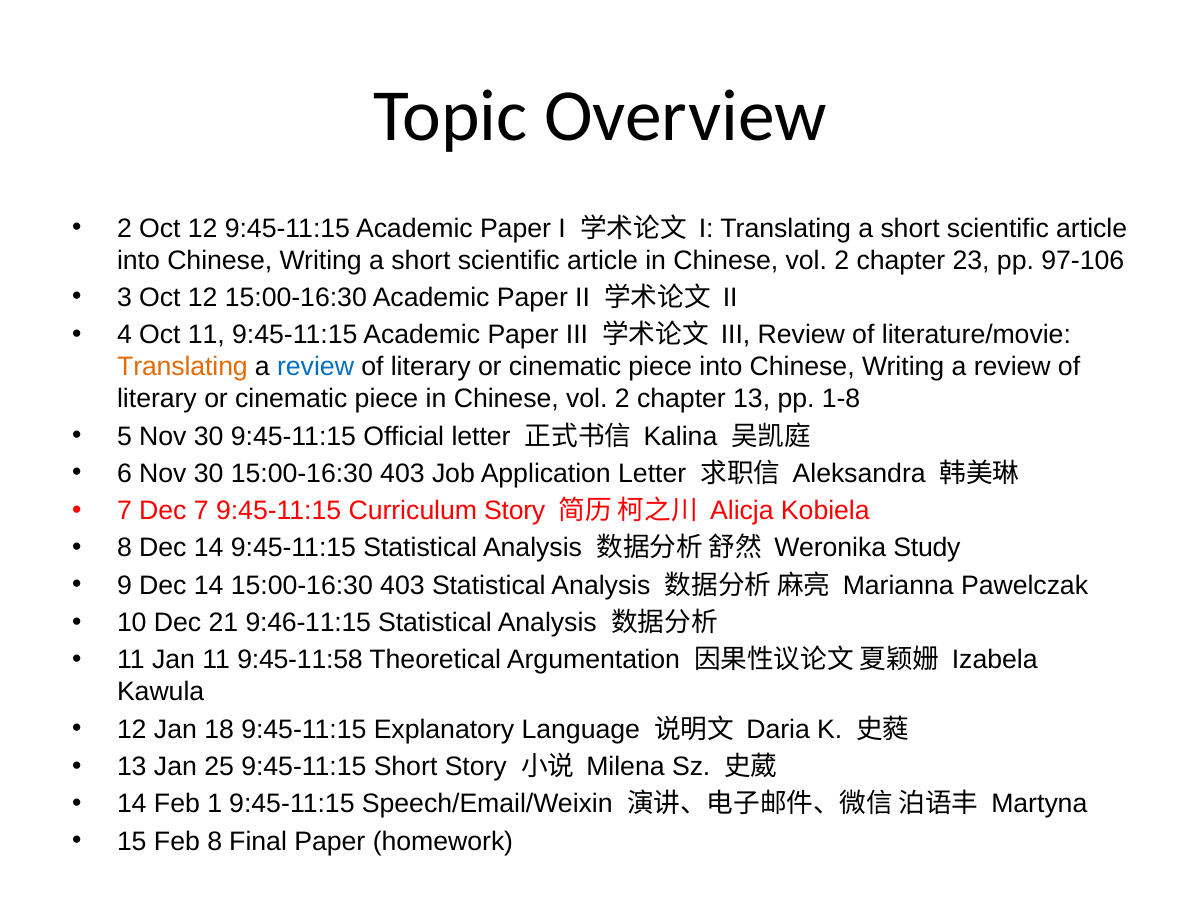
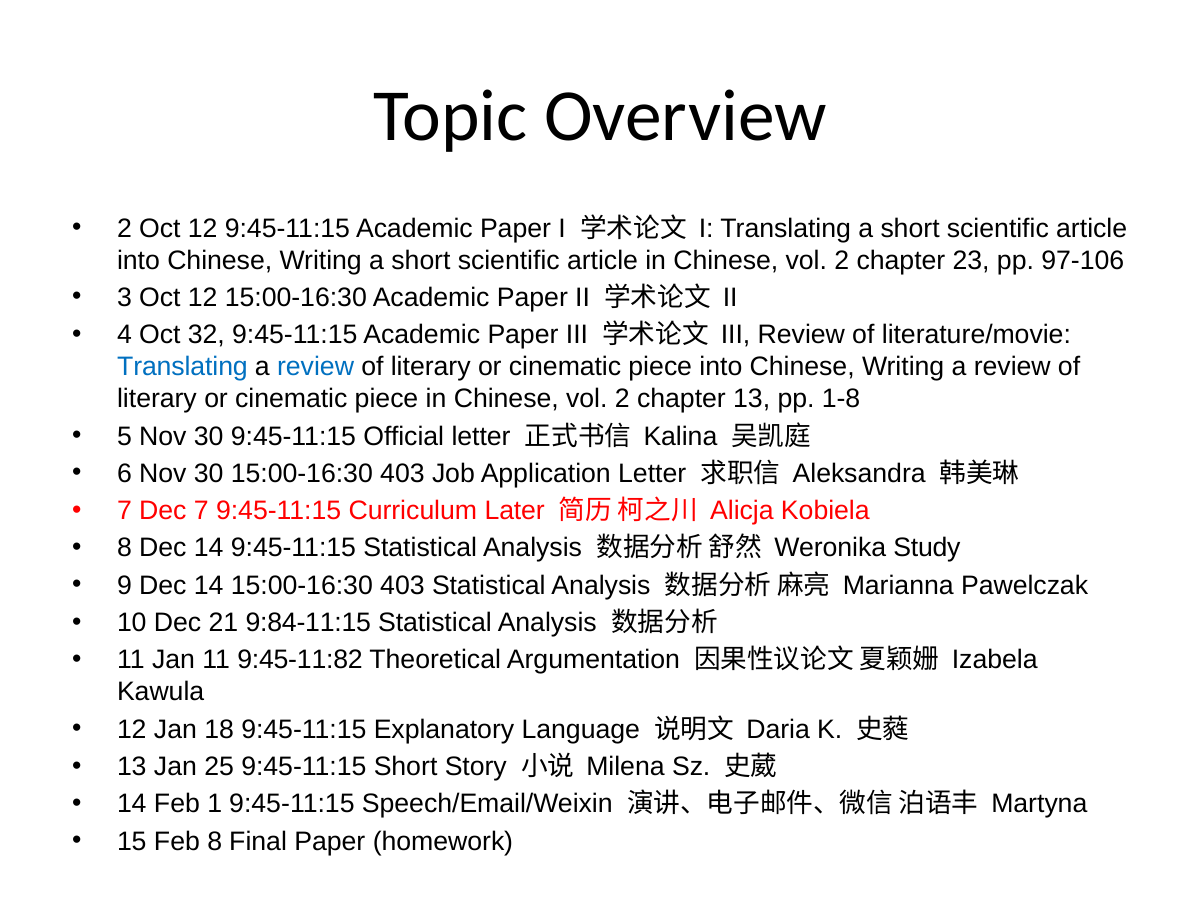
Oct 11: 11 -> 32 (206, 335)
Translating colour: orange -> blue (182, 367)
Curriculum Story: Story -> Later (515, 511)
9:46-11:15: 9:46-11:15 -> 9:84-11:15 (308, 623)
9:45-11:58: 9:45-11:58 -> 9:45-11:82 (300, 660)
